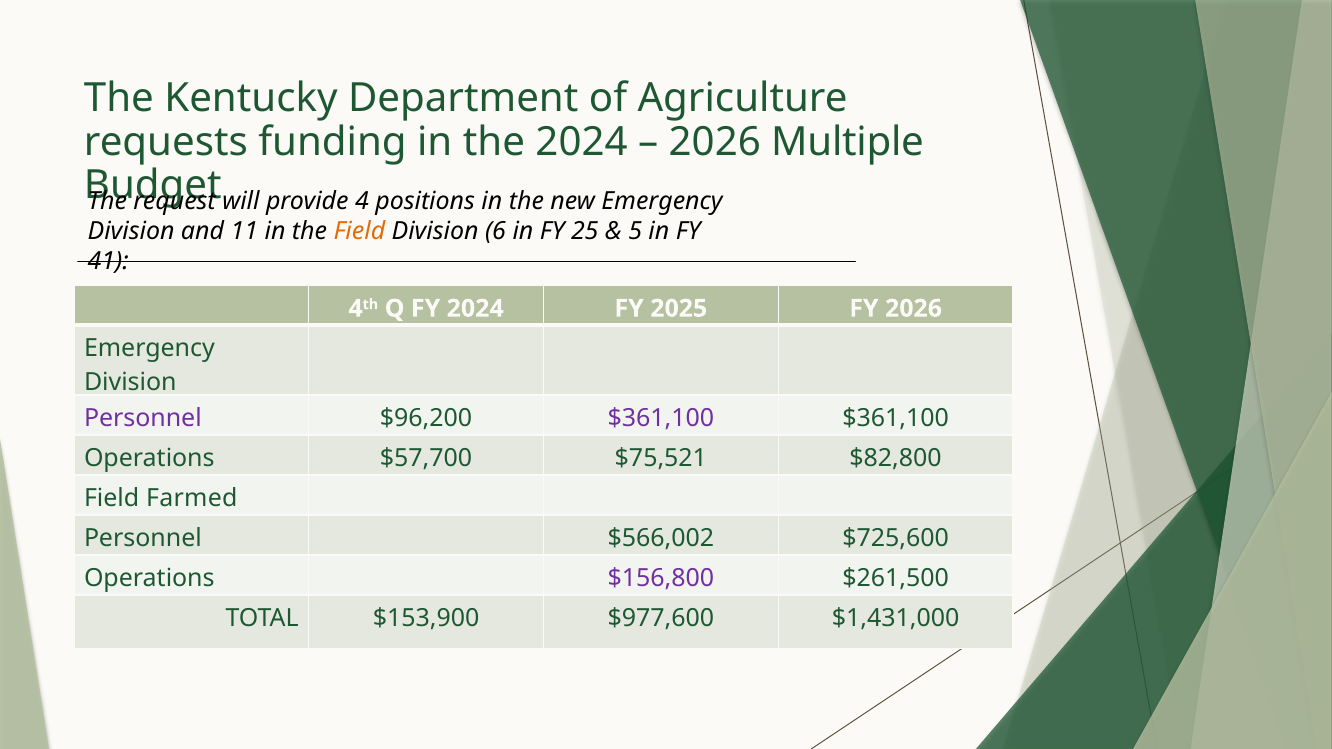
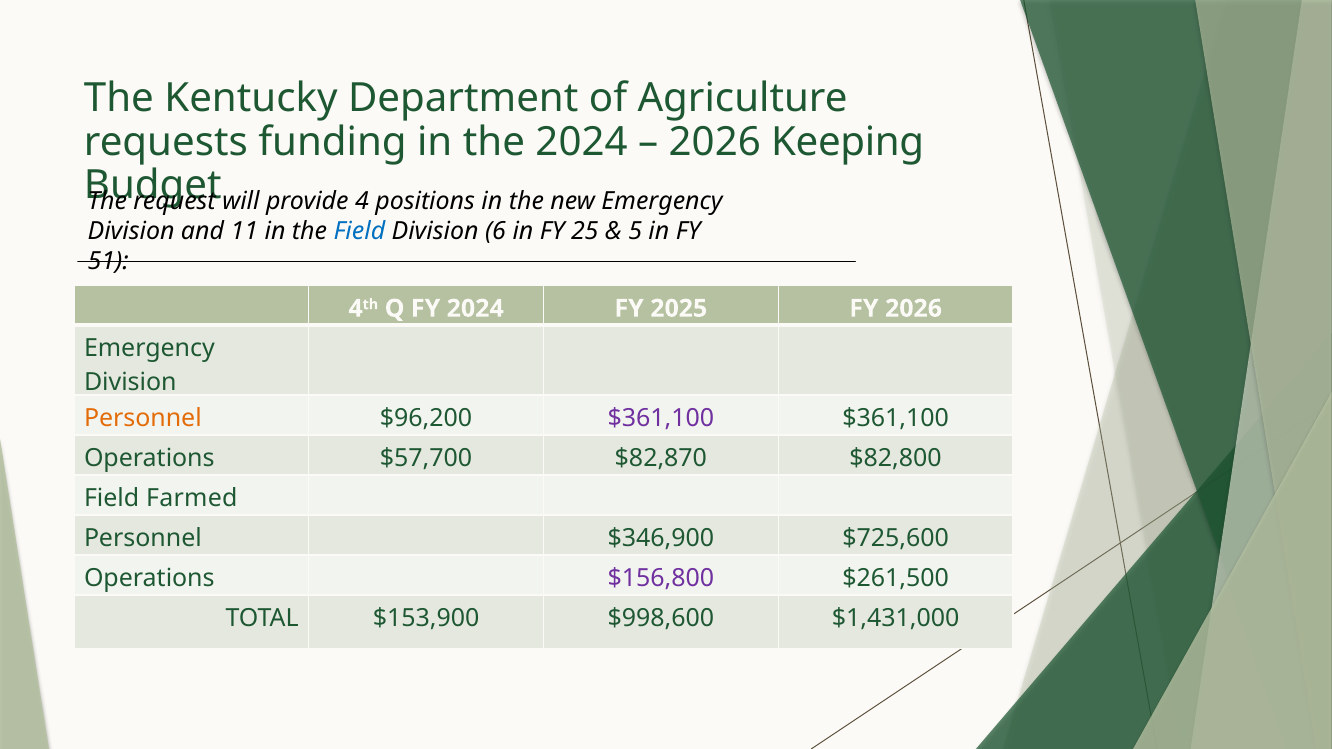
Multiple: Multiple -> Keeping (848, 142)
Field colour: orange -> blue (359, 231)
41: 41 -> 51 (108, 261)
Personnel colour: purple -> orange (143, 419)
$75,521: $75,521 -> $82,870 (661, 459)
$566,002: $566,002 -> $346,900 (661, 539)
$977,600: $977,600 -> $998,600 (661, 619)
